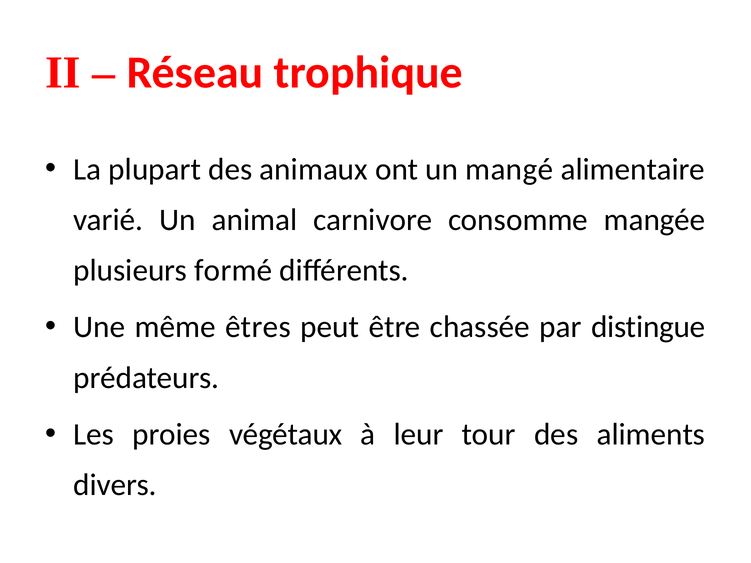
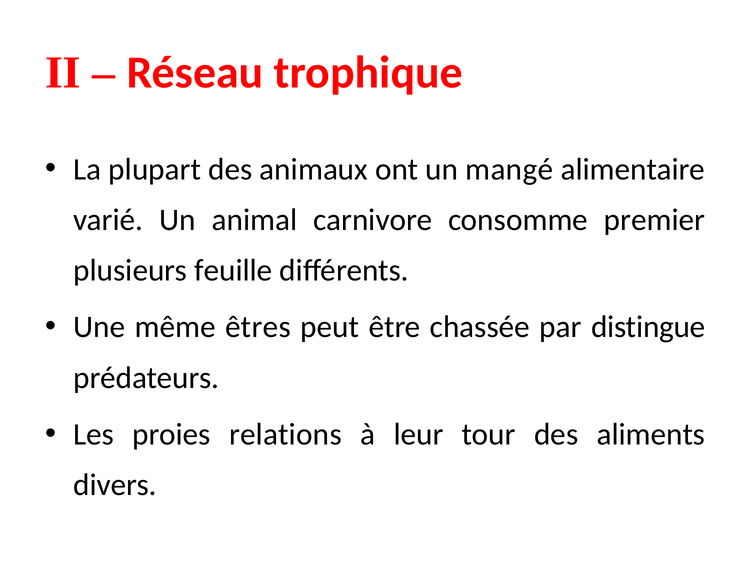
mangée: mangée -> premier (654, 220)
formé: formé -> feuille (233, 271)
végétaux: végétaux -> relations (285, 435)
